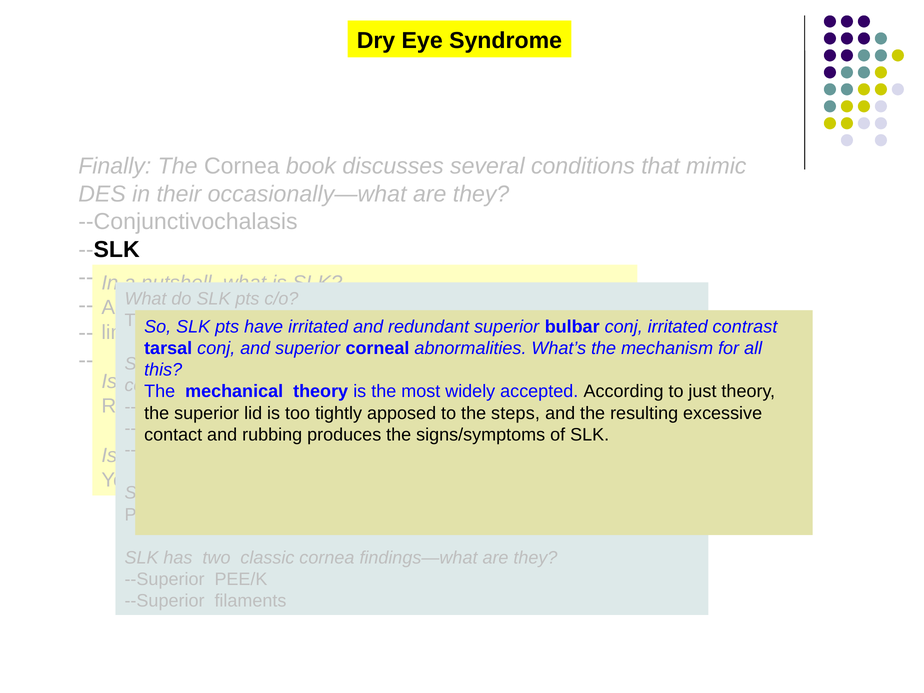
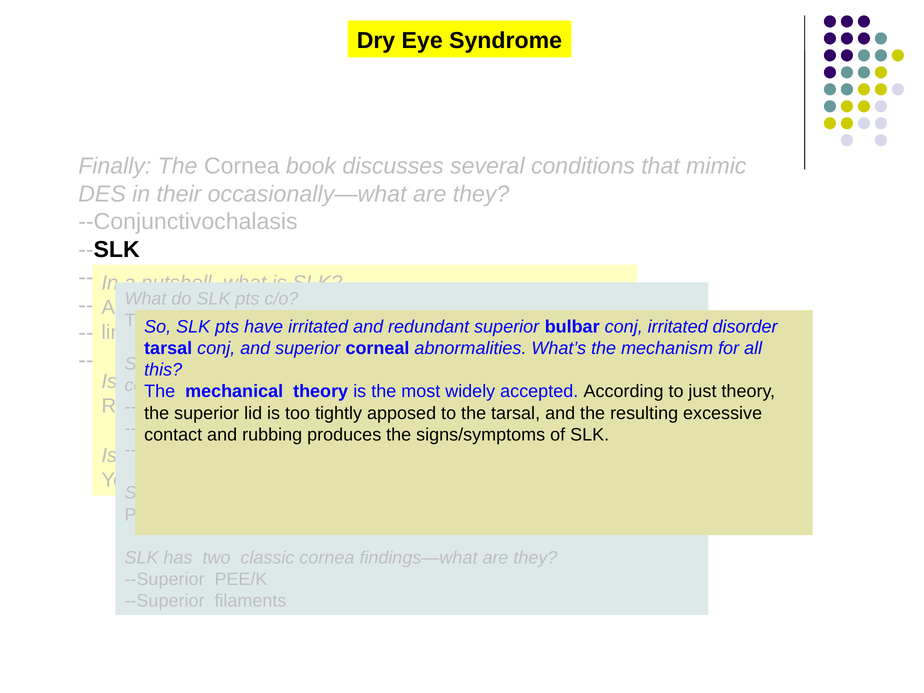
contrast: contrast -> disorder (745, 327)
the steps: steps -> tarsal (516, 413)
